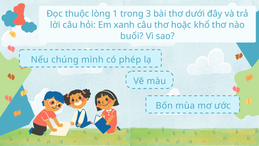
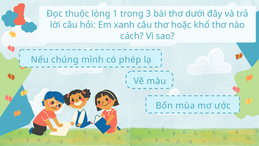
buổi: buổi -> cách (132, 36)
